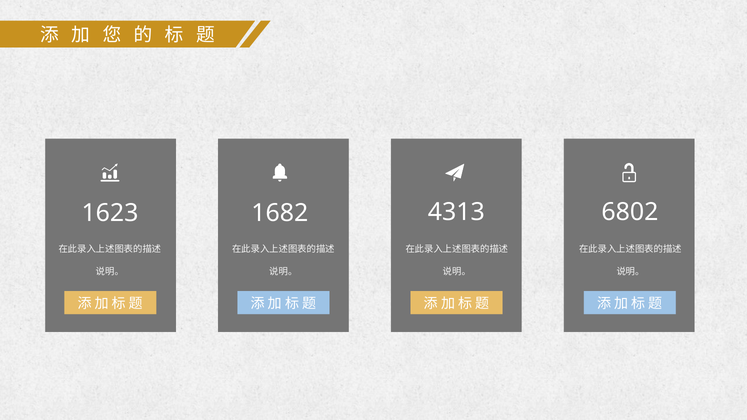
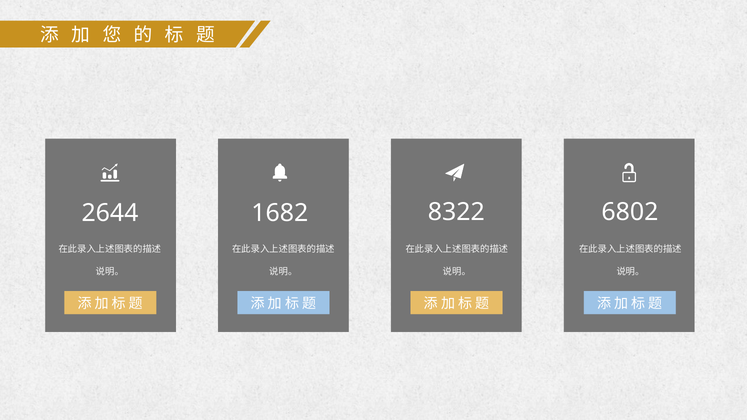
4313: 4313 -> 8322 (456, 212)
1623: 1623 -> 2644 (110, 213)
